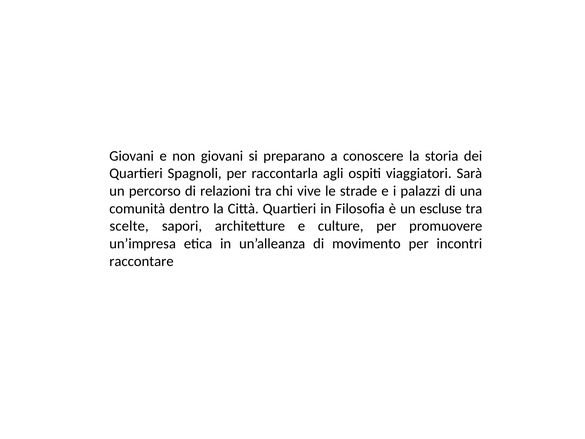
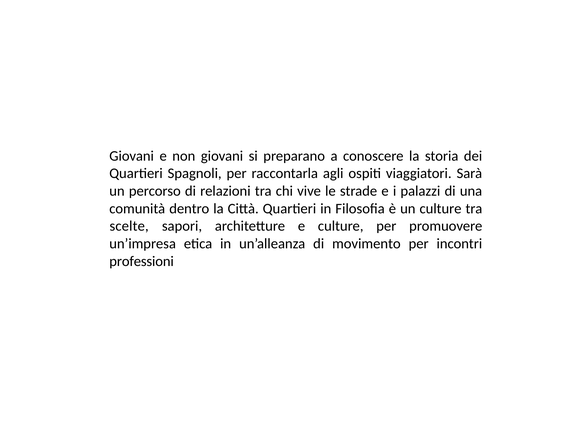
un escluse: escluse -> culture (441, 208)
raccontare: raccontare -> professioni (142, 261)
